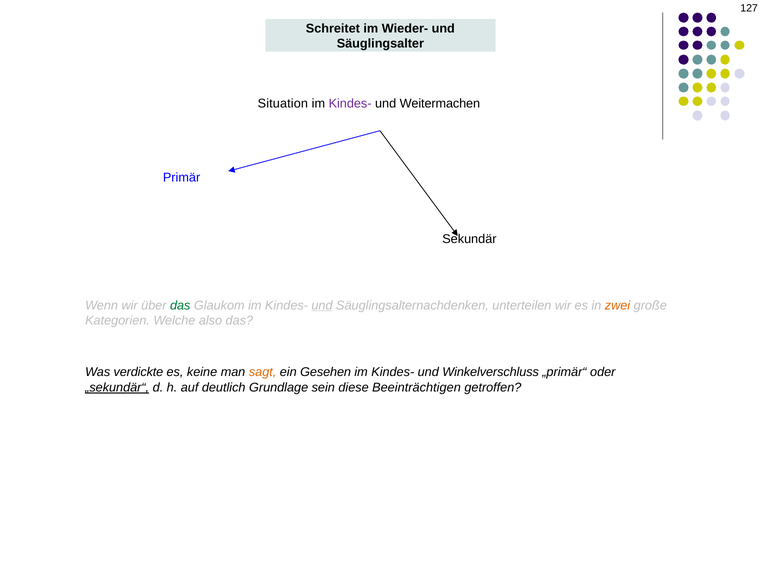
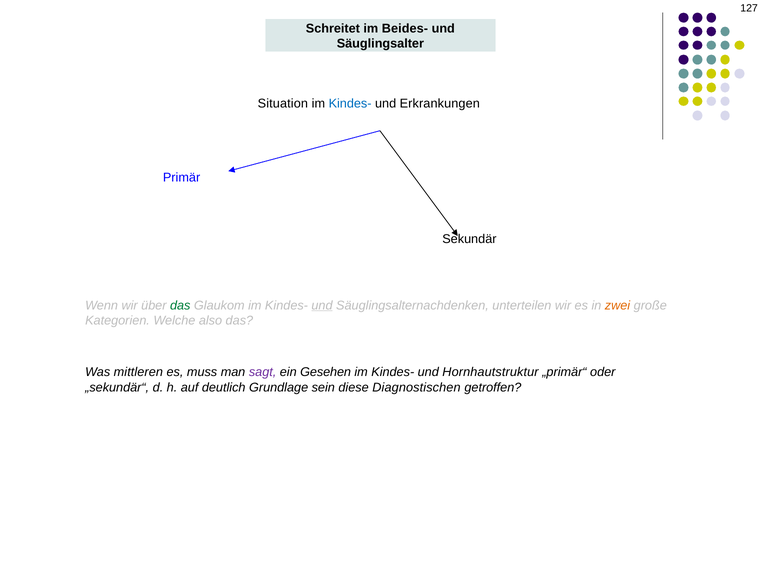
Wieder-: Wieder- -> Beides- (405, 29)
Kindes- colour: purple -> blue (350, 104)
Weitermachen: Weitermachen -> Erkrankungen (440, 104)
verdickte: verdickte -> mittleren (138, 372)
keine: keine -> muss (202, 372)
sagt colour: orange -> purple (263, 372)
Winkelverschluss: Winkelverschluss -> Hornhautstruktur (490, 372)
„sekundär“ underline: present -> none (117, 387)
Beeinträchtigen: Beeinträchtigen -> Diagnostischen (416, 387)
